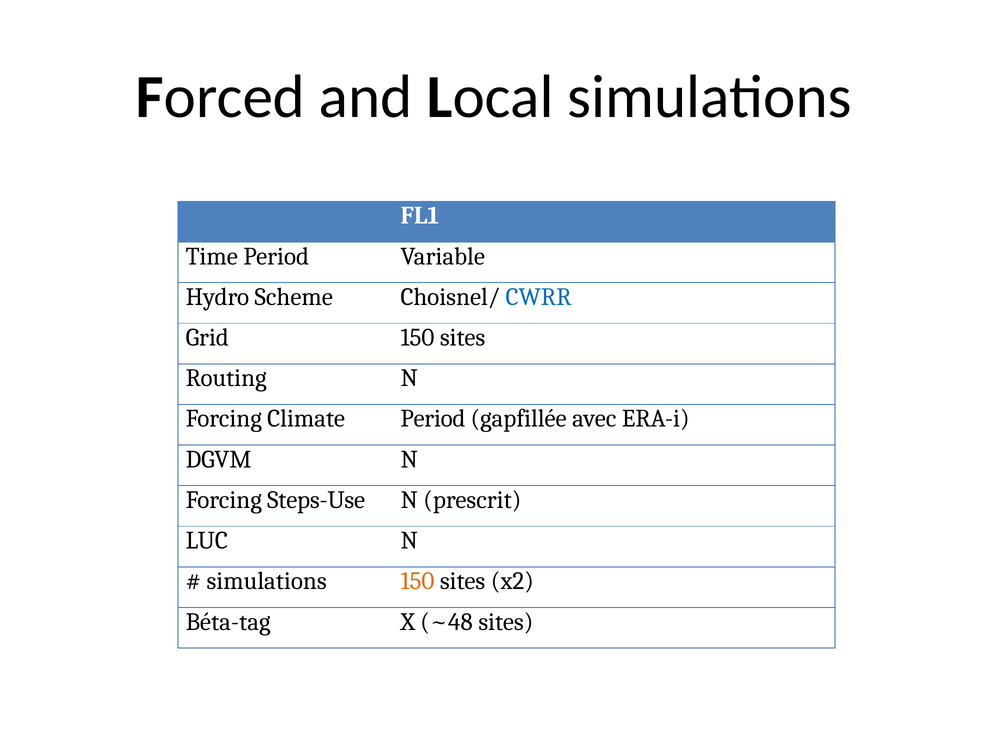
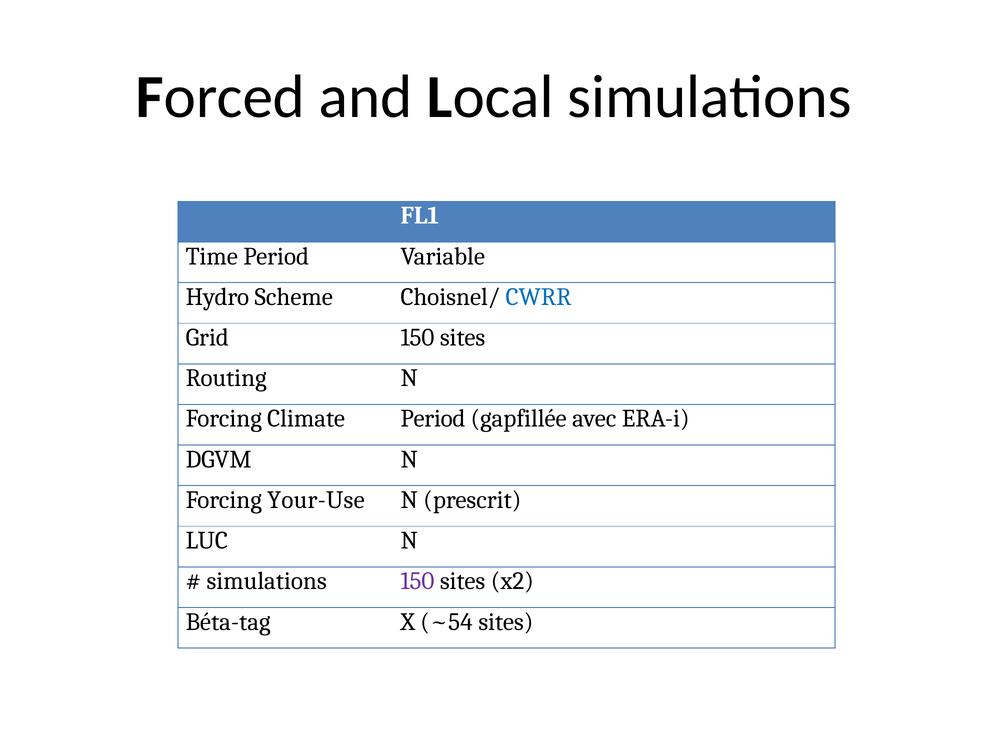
Steps-Use: Steps-Use -> Your-Use (316, 500)
150 colour: orange -> purple (417, 582)
~48: ~48 -> ~54 (446, 622)
